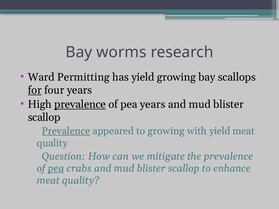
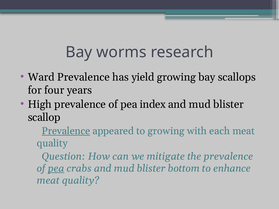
Ward Permitting: Permitting -> Prevalence (83, 77)
for underline: present -> none (35, 90)
prevalence underline: present -> none (80, 104)
pea years: years -> index (153, 104)
with yield: yield -> each (220, 131)
scallop: scallop -> bottom (184, 169)
